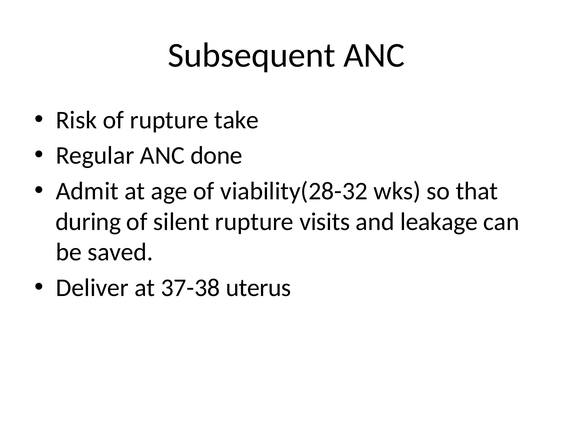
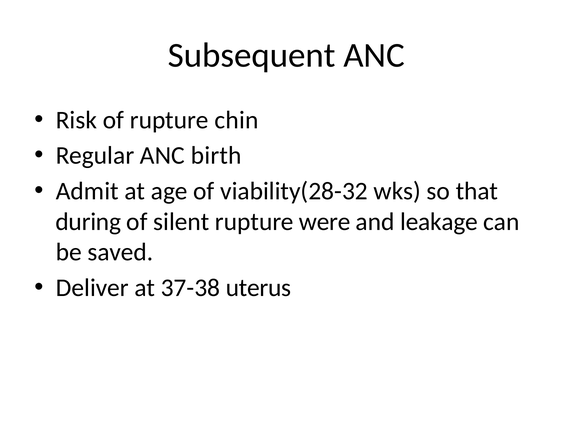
take: take -> chin (236, 120)
done: done -> birth (216, 156)
visits: visits -> were (325, 222)
